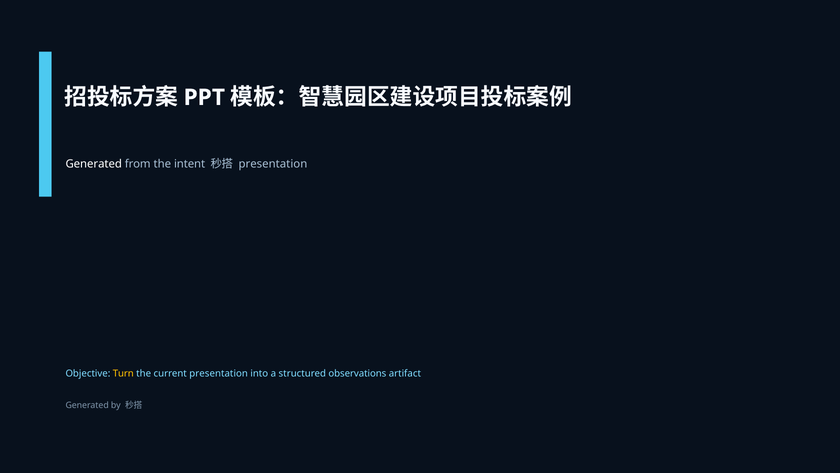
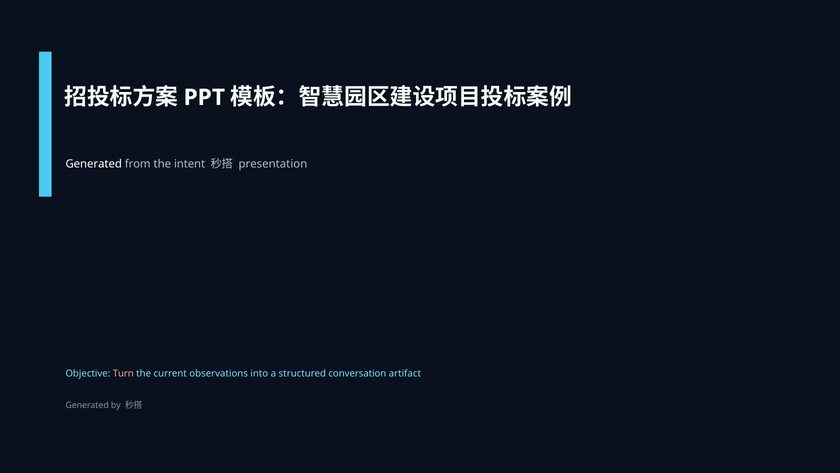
Turn colour: yellow -> pink (123, 373)
current presentation: presentation -> observations (219, 373)
observations: observations -> conversation (357, 373)
